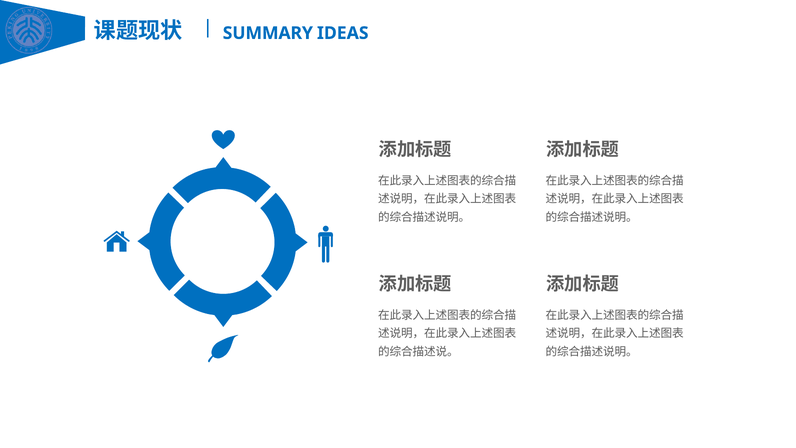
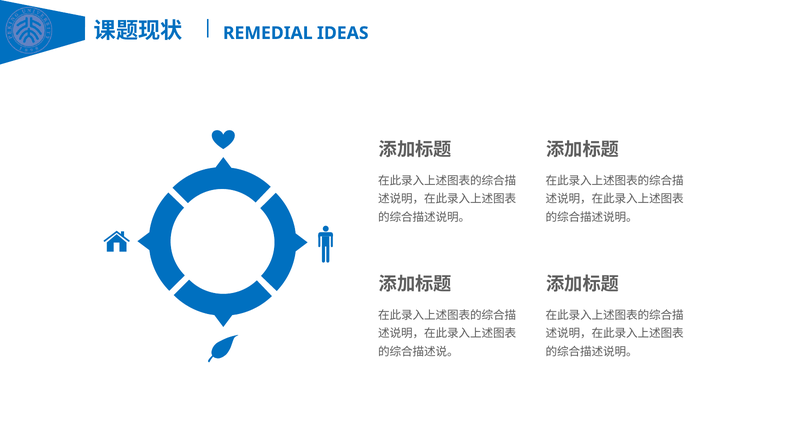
SUMMARY: SUMMARY -> REMEDIAL (268, 33)
